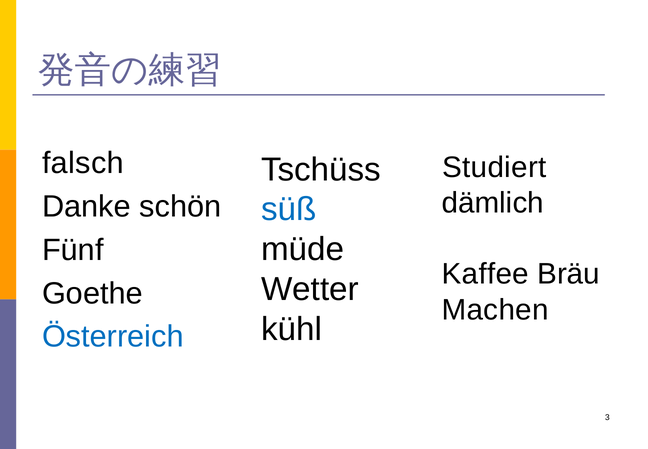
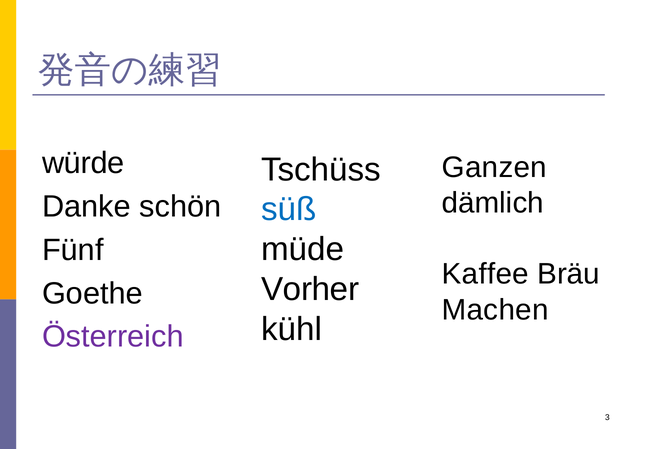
falsch: falsch -> würde (83, 163)
Studiert: Studiert -> Ganzen (494, 167)
Wetter: Wetter -> Vorher (310, 289)
Österreich colour: blue -> purple (113, 337)
